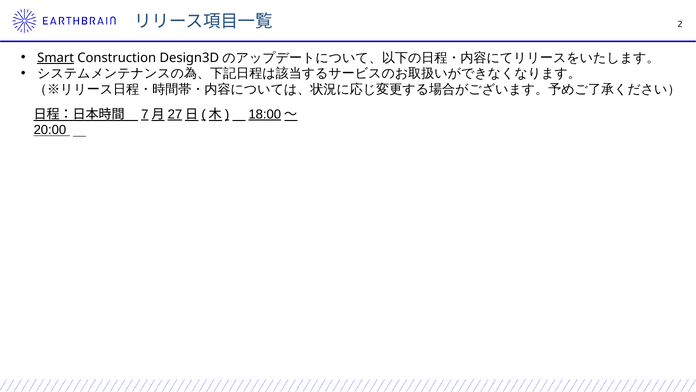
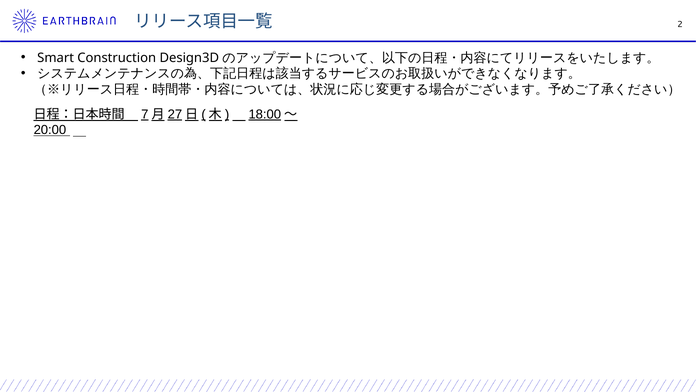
Smart underline: present -> none (56, 58)
